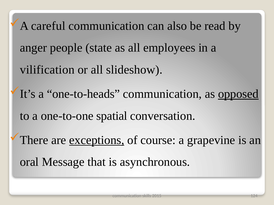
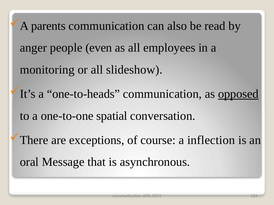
careful: careful -> parents (48, 26)
state: state -> even (99, 48)
vilification: vilification -> monitoring (47, 70)
exceptions underline: present -> none (97, 140)
grapevine: grapevine -> inflection (211, 140)
